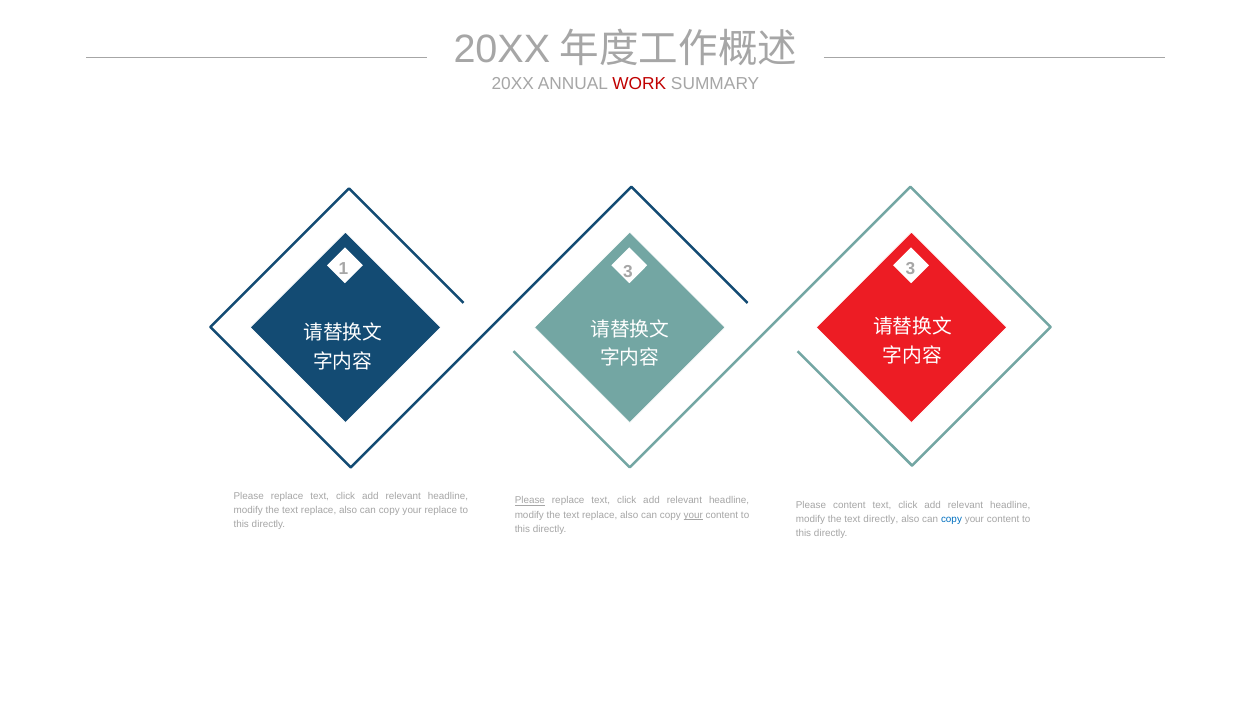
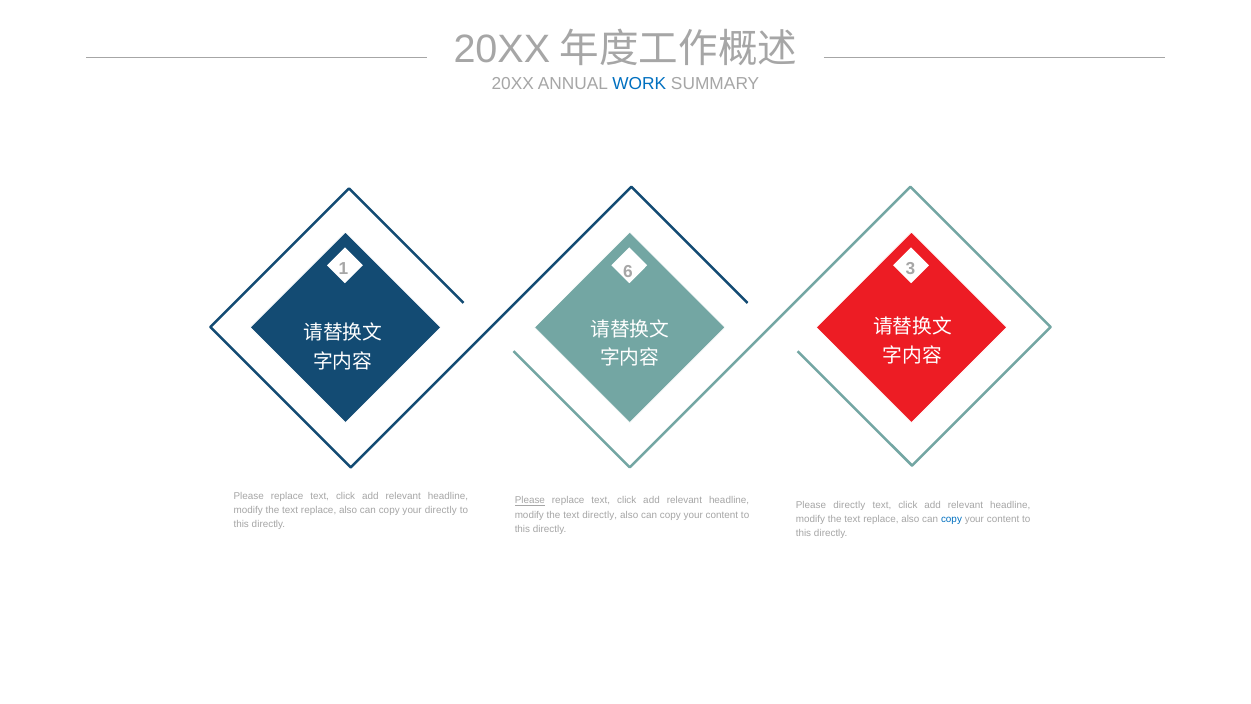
WORK colour: red -> blue (639, 84)
1 3: 3 -> 6 (628, 272)
Please content: content -> directly (849, 505)
your replace: replace -> directly (441, 510)
replace: replace -> directly (600, 515)
your underline: present -> none (693, 515)
directly: directly -> replace (881, 519)
